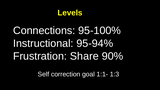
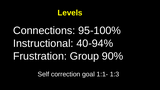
95-94%: 95-94% -> 40-94% (95, 43)
Share: Share -> Group (84, 56)
